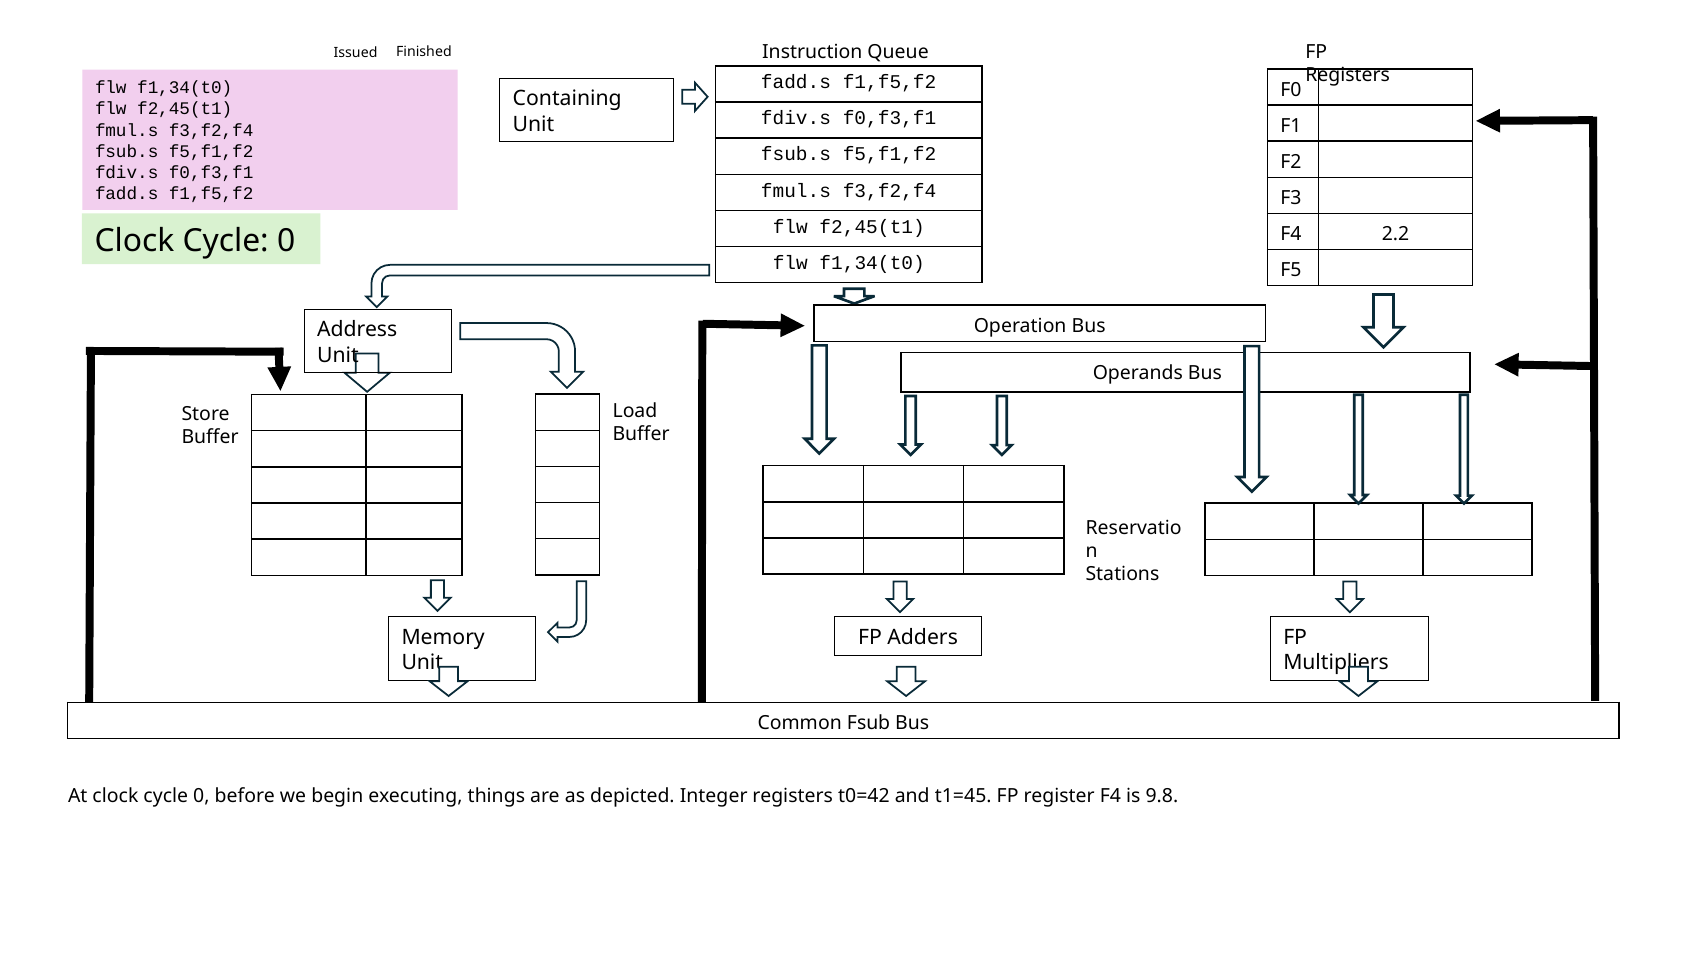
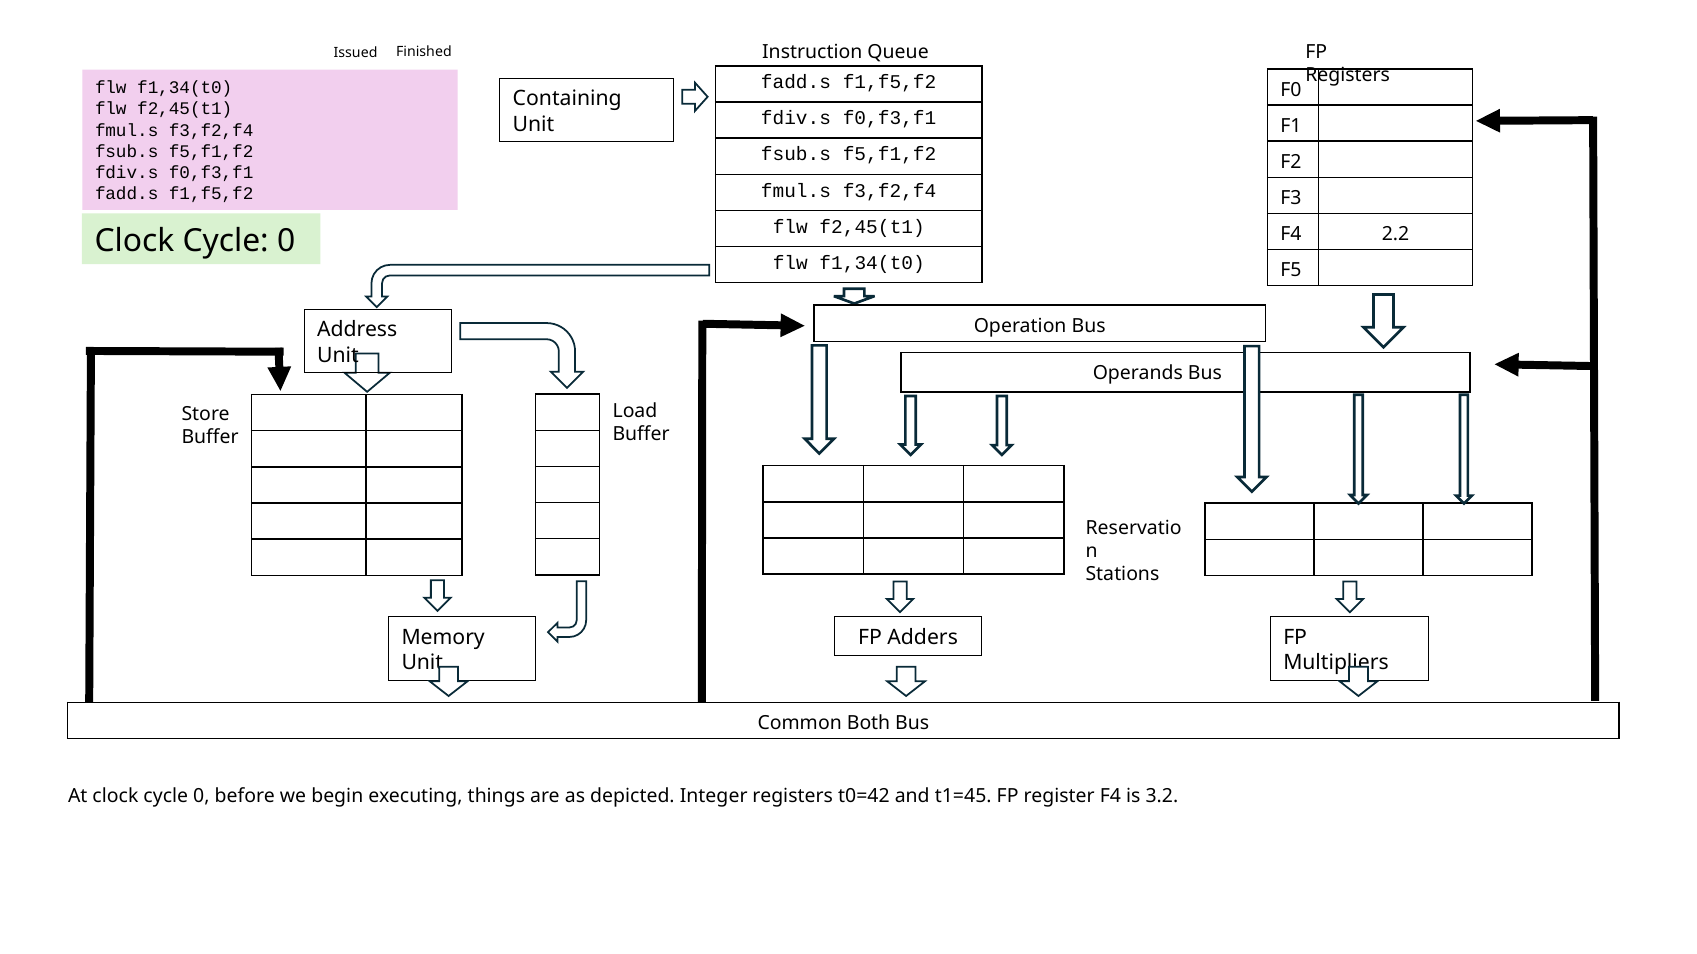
Fsub: Fsub -> Both (869, 724)
9.8: 9.8 -> 3.2 (1162, 797)
